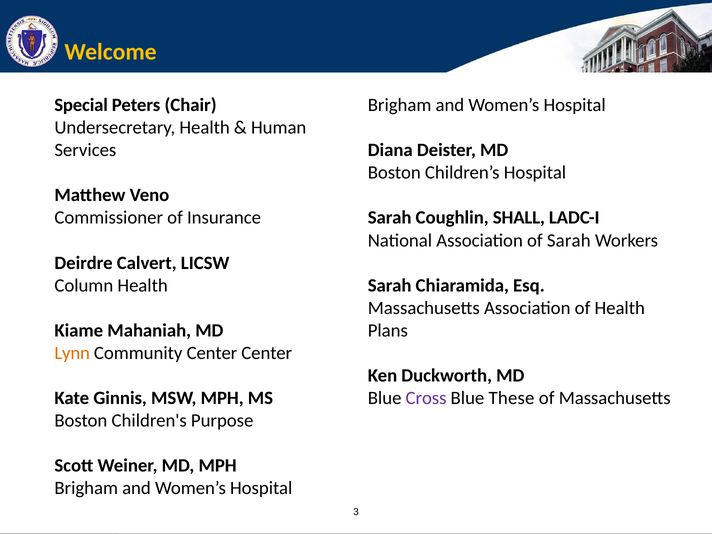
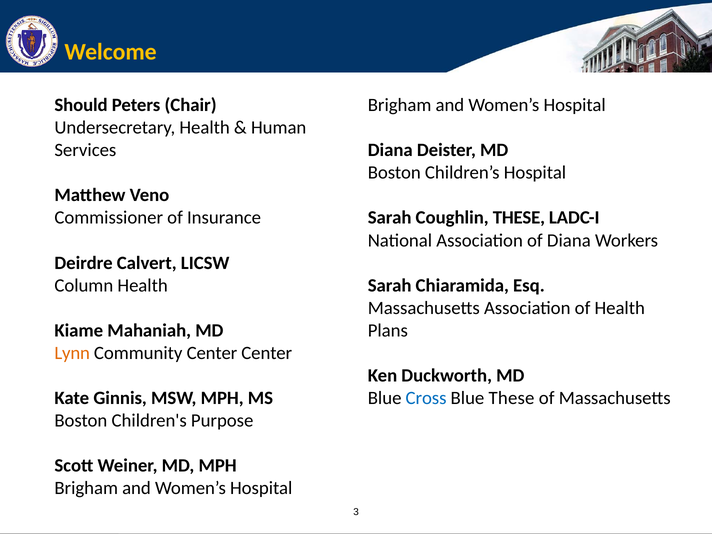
Special: Special -> Should (81, 105)
Coughlin SHALL: SHALL -> THESE (519, 218)
of Sarah: Sarah -> Diana (569, 240)
Cross colour: purple -> blue (426, 398)
